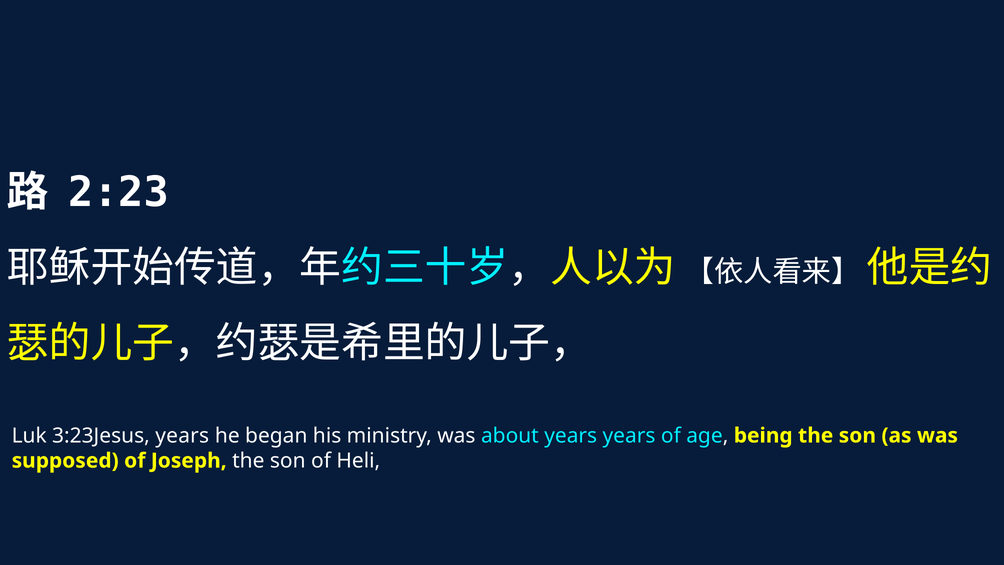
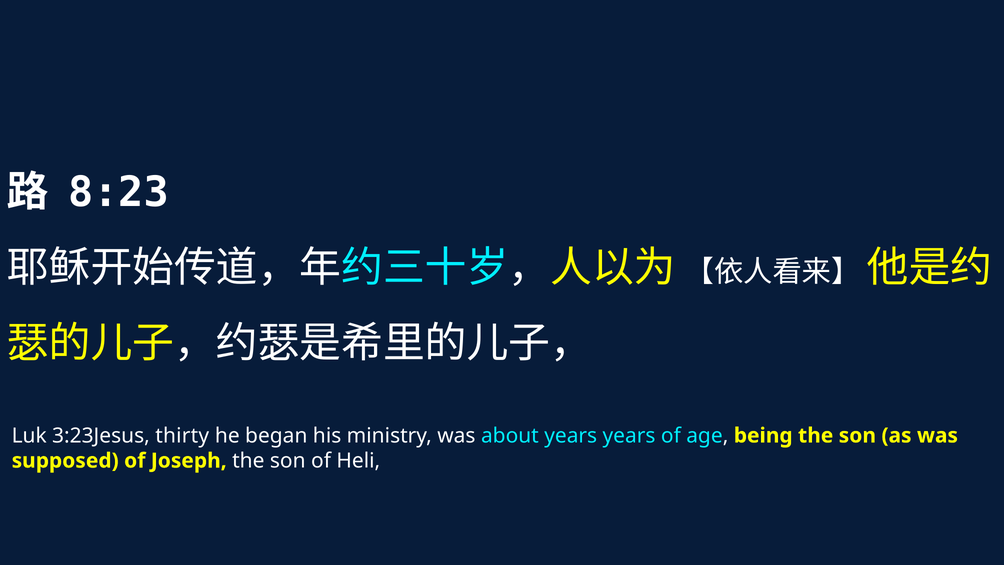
2:23: 2:23 -> 8:23 (118, 193)
3:23Jesus years: years -> thirty (182, 435)
